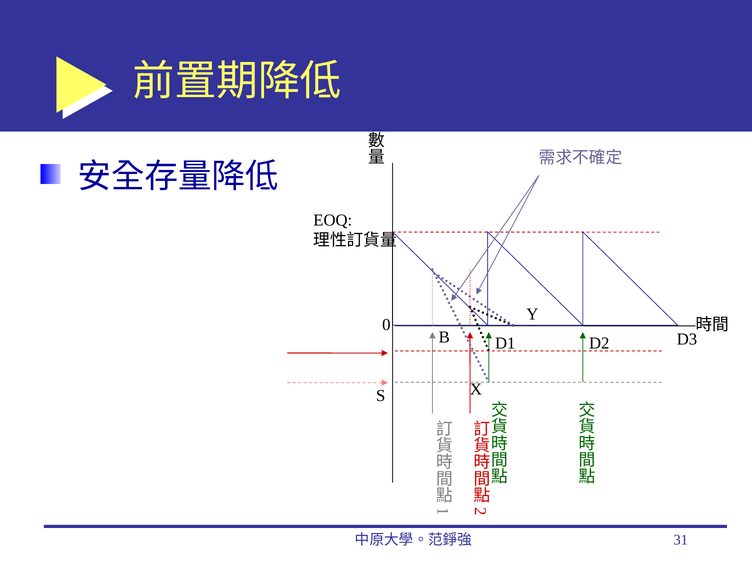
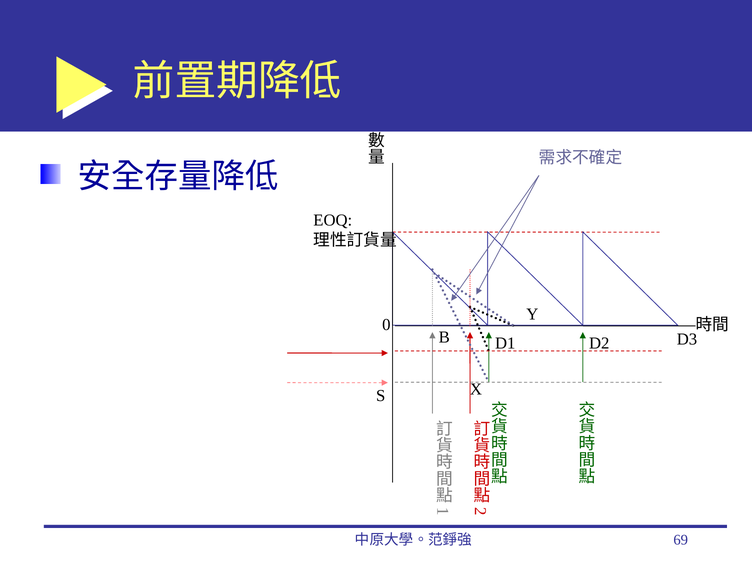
31: 31 -> 69 (681, 540)
